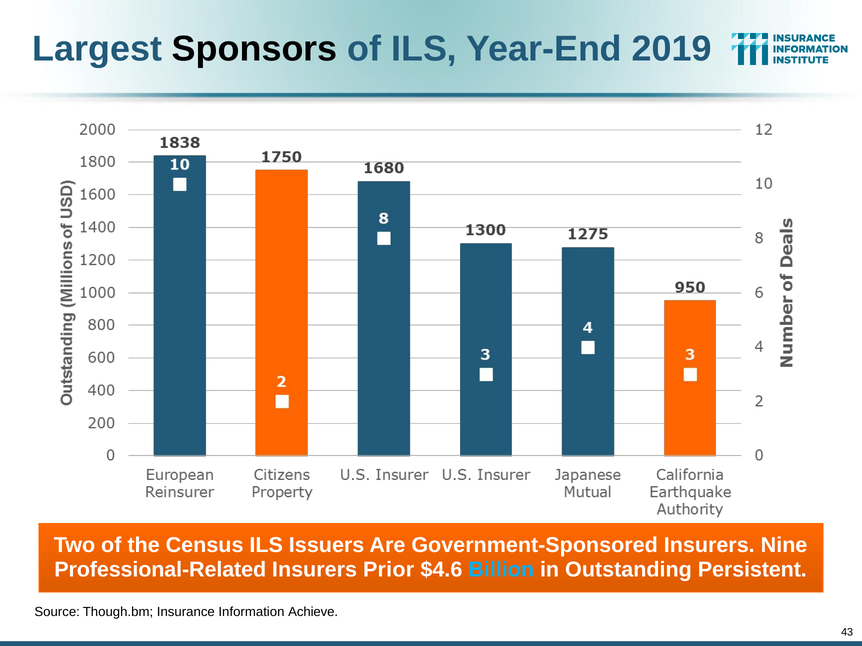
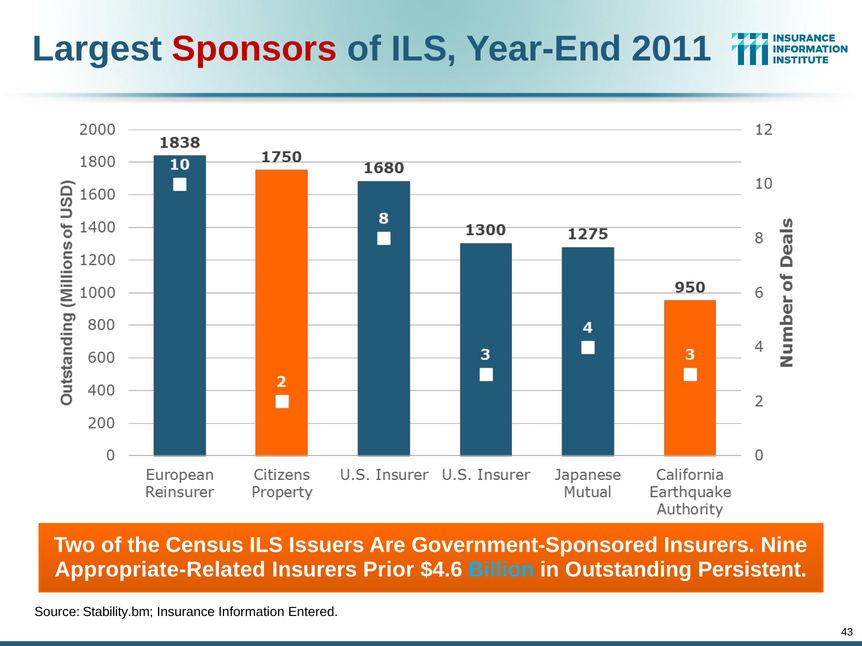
Sponsors colour: black -> red (255, 49)
2019: 2019 -> 2011 (672, 49)
Professional-Related: Professional-Related -> Appropriate-Related (160, 570)
Though.bm: Though.bm -> Stability.bm (118, 612)
Achieve: Achieve -> Entered (313, 612)
